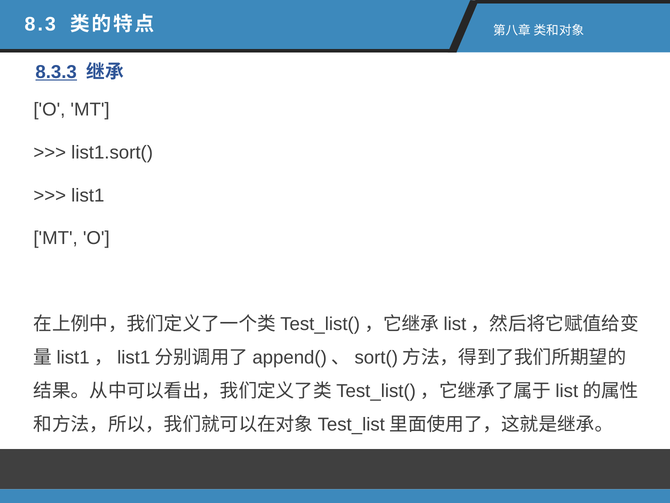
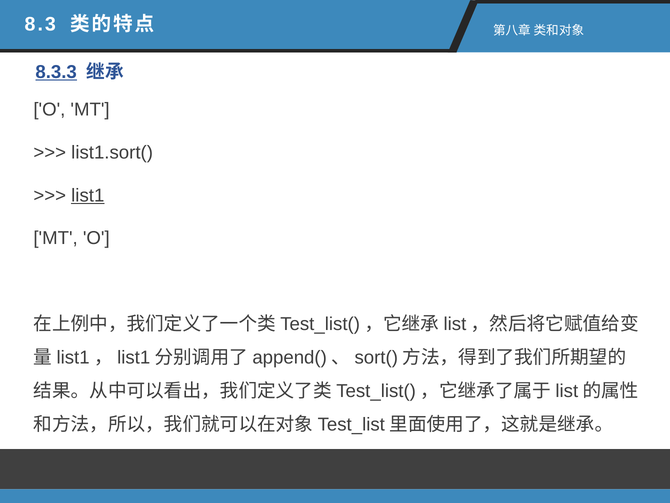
list1 underline: none -> present (88, 195)
